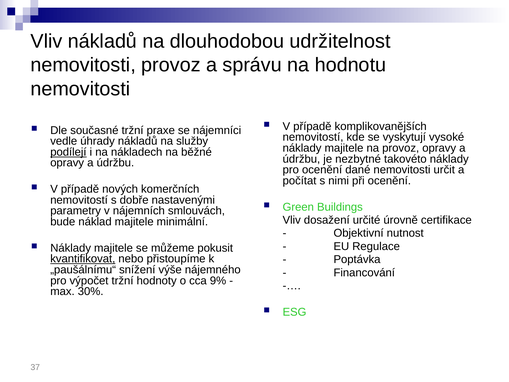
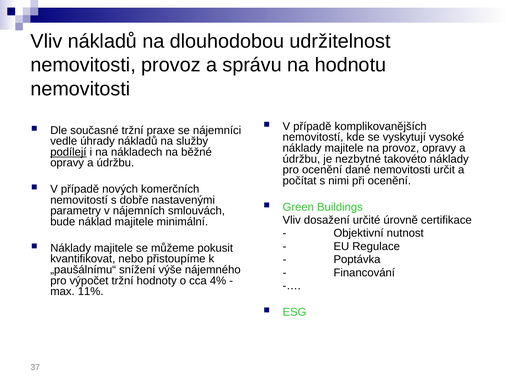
kvantifikovat underline: present -> none (83, 259)
9%: 9% -> 4% (218, 280)
30%: 30% -> 11% (91, 291)
